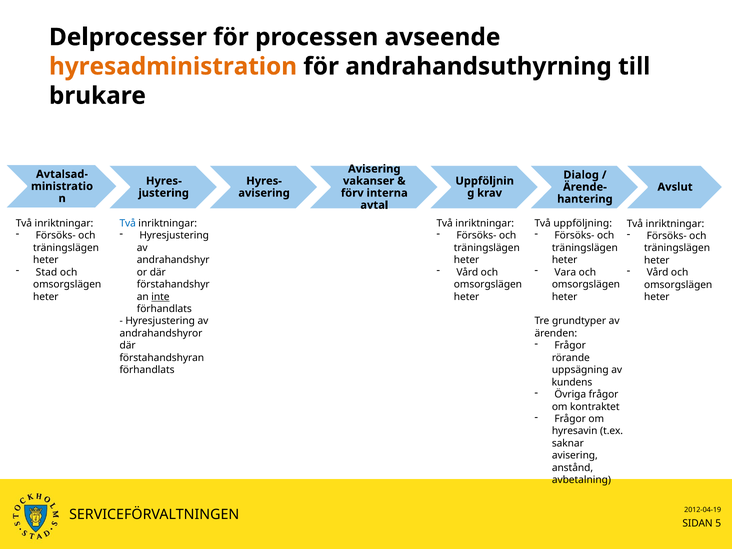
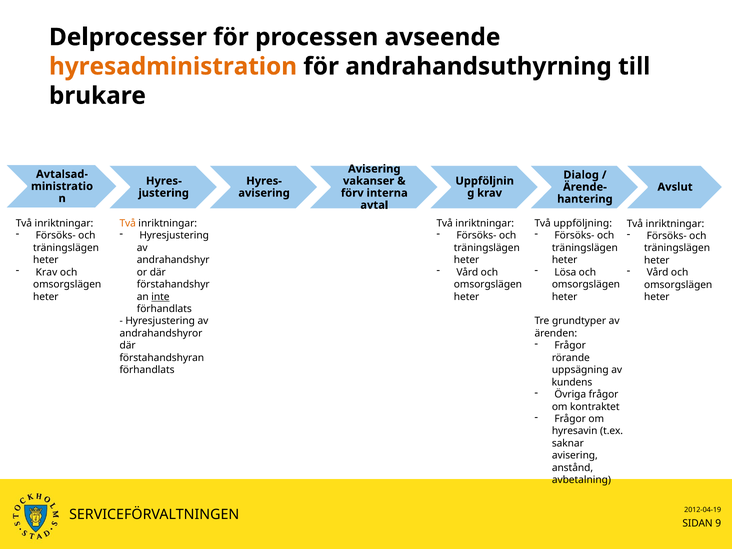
Två colour: blue -> orange (128, 223)
Stad: Stad -> Krav (46, 272)
Vara: Vara -> Lösa (565, 272)
5: 5 -> 9 (718, 523)
